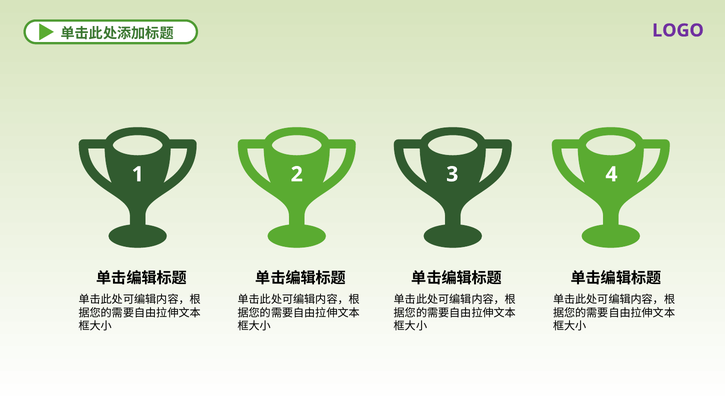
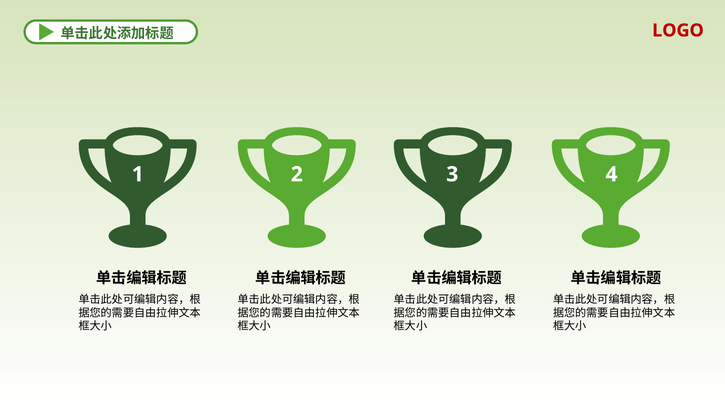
LOGO colour: purple -> red (678, 30)
